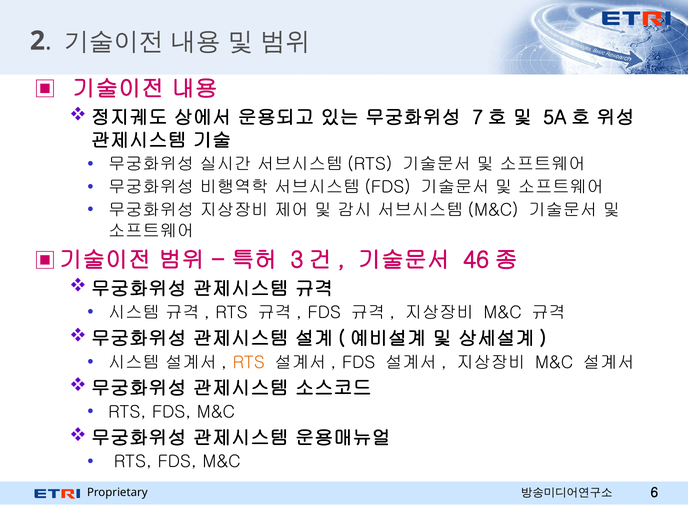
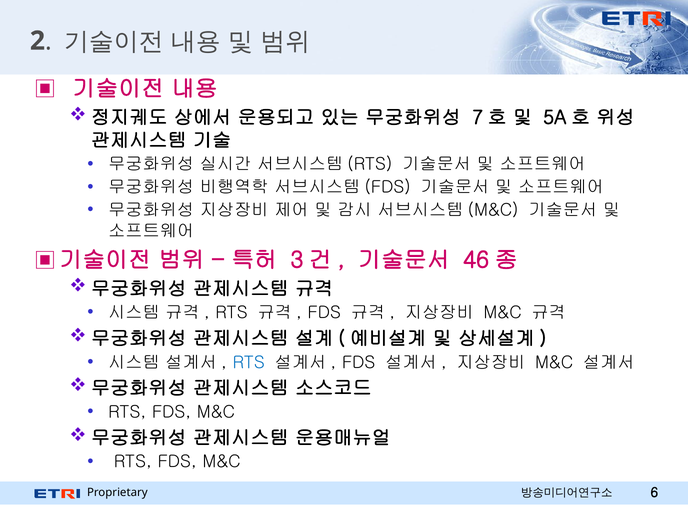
RTS colour: orange -> blue (249, 362)
